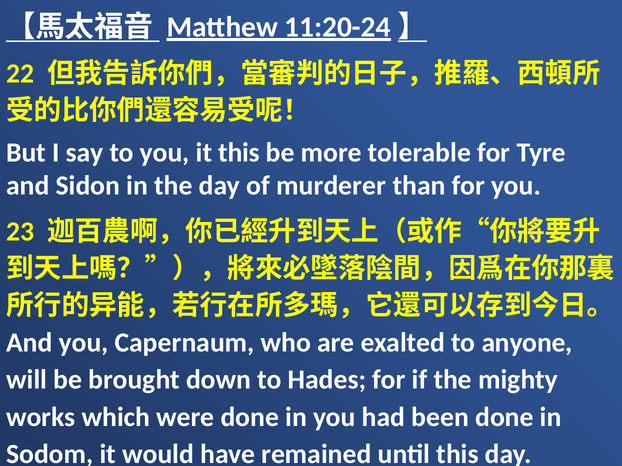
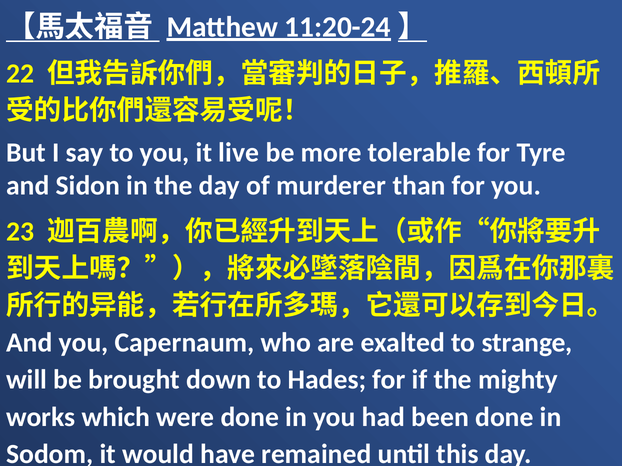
it this: this -> live (239, 153)
anyone: anyone -> strange (527, 343)
